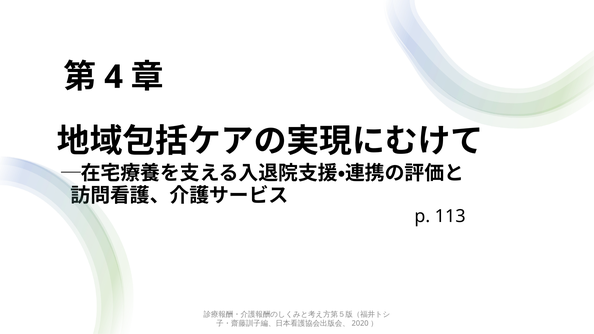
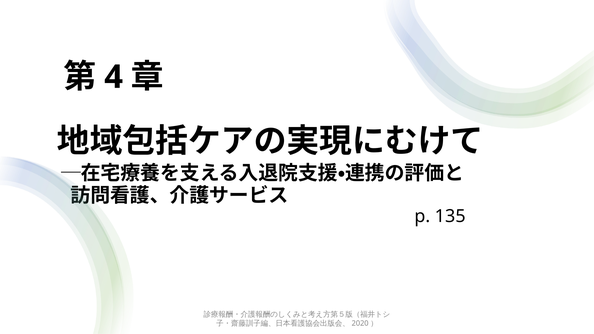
113: 113 -> 135 (450, 216)
